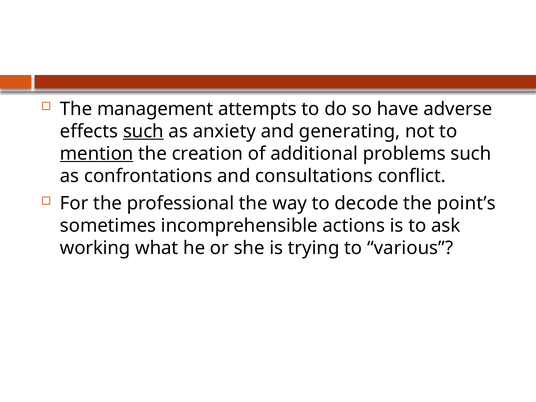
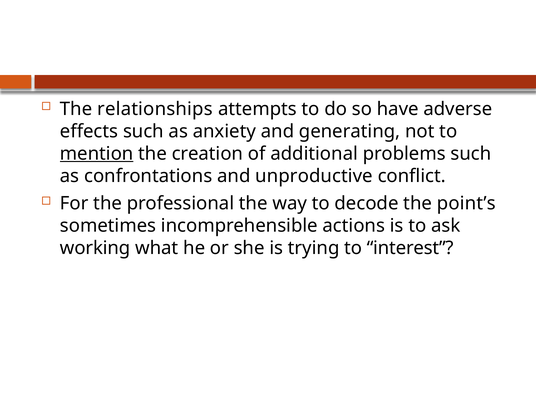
management: management -> relationships (155, 109)
such underline: present -> none (143, 131)
consultations: consultations -> unproductive (314, 176)
various: various -> interest (410, 248)
